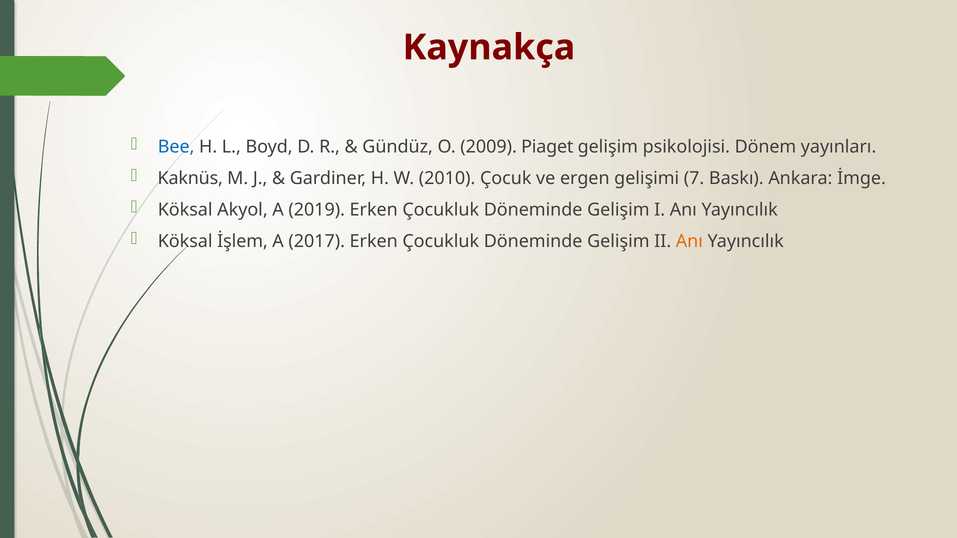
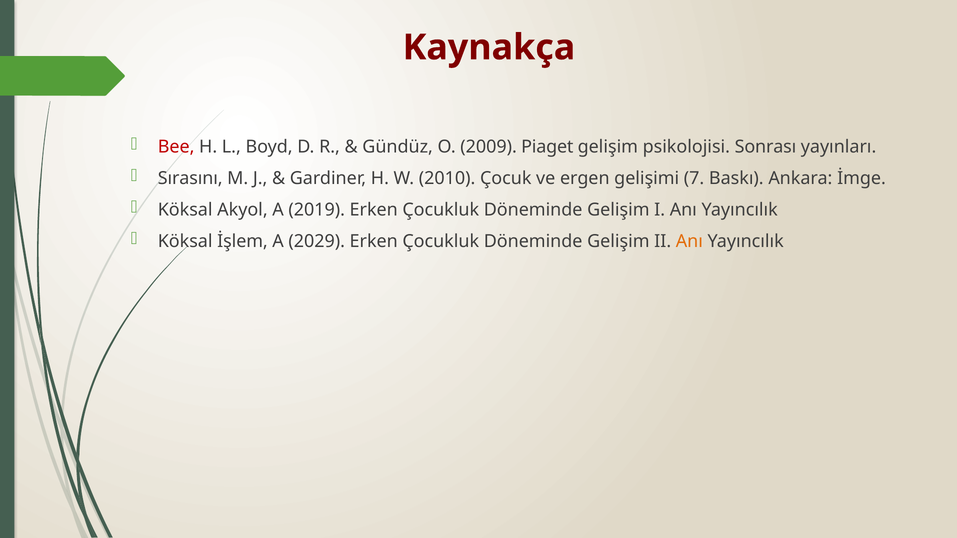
Bee colour: blue -> red (176, 147)
Dönem: Dönem -> Sonrası (765, 147)
Kaknüs: Kaknüs -> Sırasını (190, 178)
2017: 2017 -> 2029 (317, 241)
